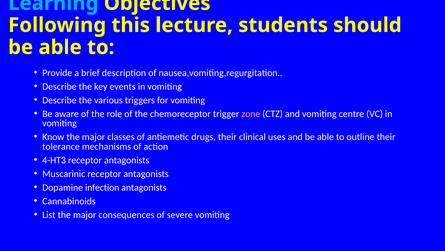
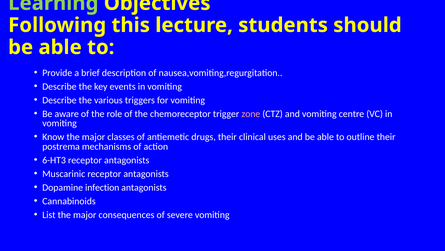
Learning colour: light blue -> light green (53, 3)
tolerance: tolerance -> postrema (61, 146)
4-HT3: 4-HT3 -> 6-HT3 (54, 160)
